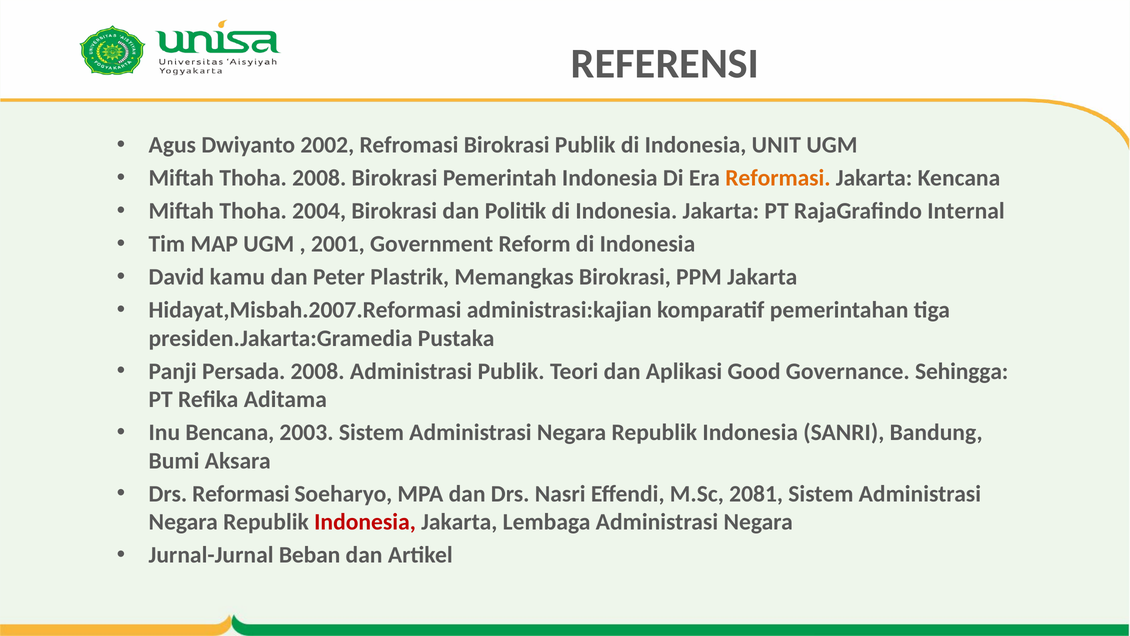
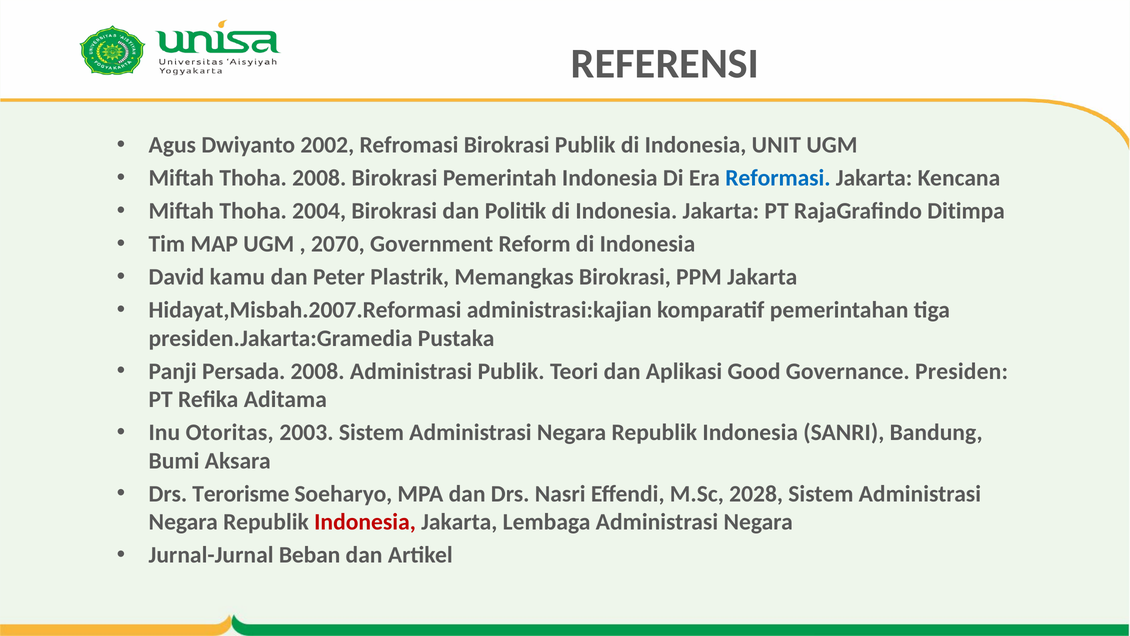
Reformasi colour: orange -> blue (778, 178)
Internal: Internal -> Ditimpa (966, 211)
2001: 2001 -> 2070 (338, 244)
Sehingga: Sehingga -> Presiden (962, 371)
Bencana: Bencana -> Otoritas (230, 432)
Drs Reformasi: Reformasi -> Terorisme (241, 494)
2081: 2081 -> 2028 (756, 494)
